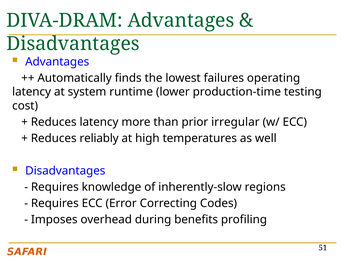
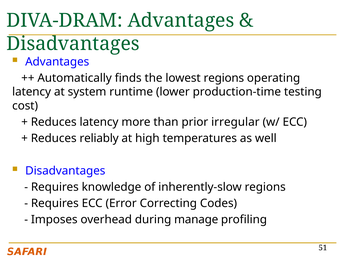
lowest failures: failures -> regions (224, 78)
benefits: benefits -> manage (196, 219)
